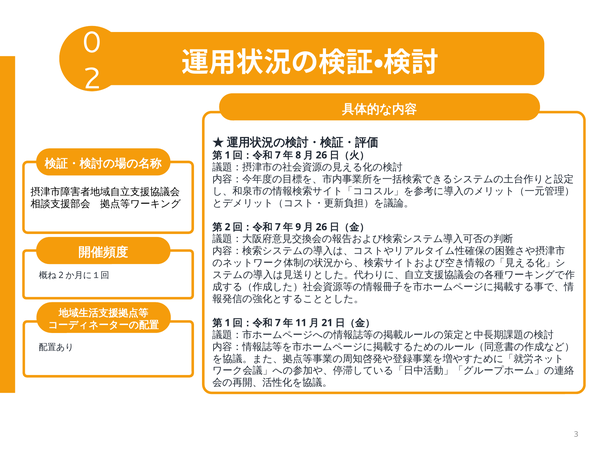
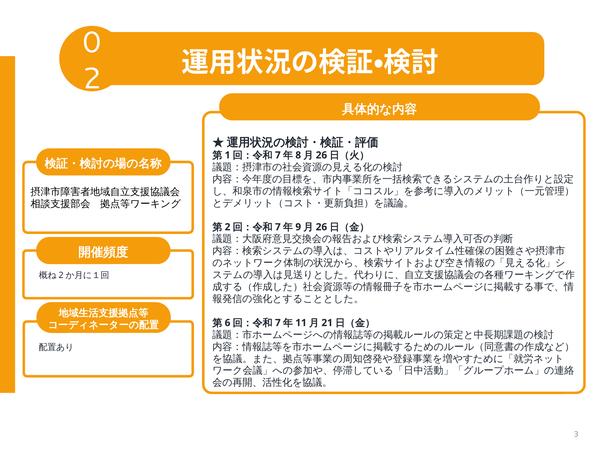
1: 1 -> 6 (228, 322)
